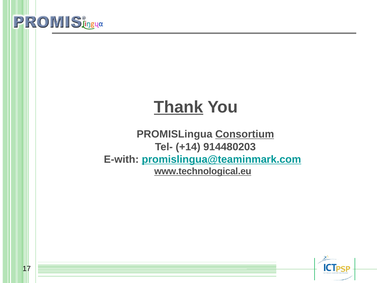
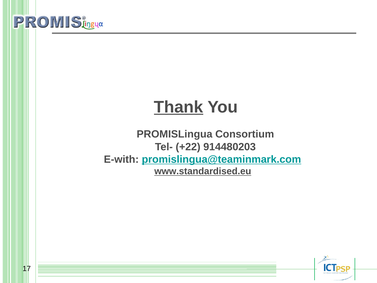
Consortium underline: present -> none (245, 134)
+14: +14 -> +22 (188, 147)
www.technological.eu: www.technological.eu -> www.standardised.eu (203, 171)
